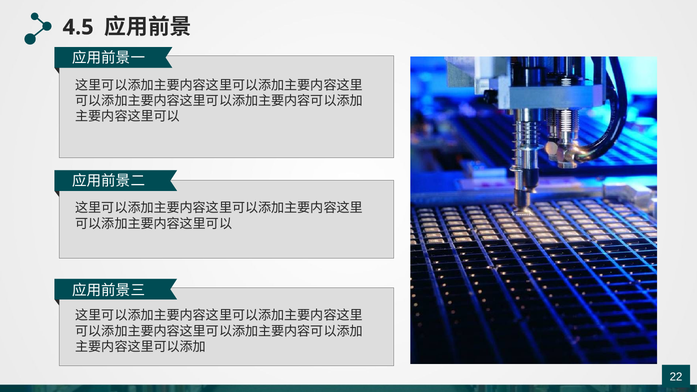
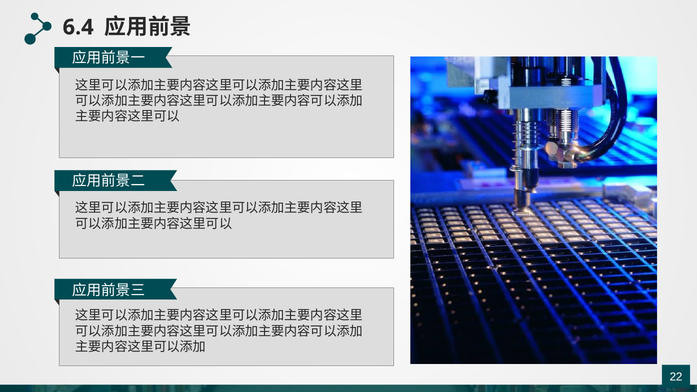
4.5: 4.5 -> 6.4 (78, 27)
